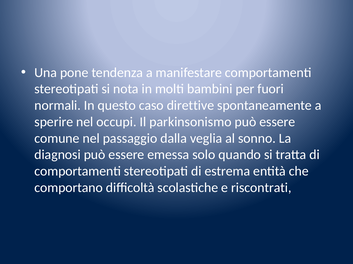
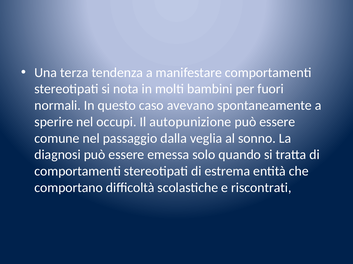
pone: pone -> terza (74, 73)
direttive: direttive -> avevano (190, 106)
parkinsonismo: parkinsonismo -> autopunizione (190, 122)
